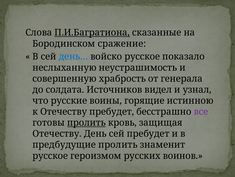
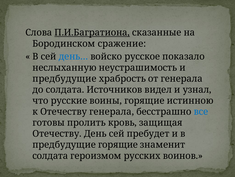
совершенную: совершенную -> предбудущие (64, 78)
Отечеству пребудет: пребудет -> генерала (112, 111)
все colour: purple -> blue (201, 111)
пролить underline: present -> none (86, 122)
предбудущие пролить: пролить -> горящие (118, 144)
русское: русское -> солдата (50, 155)
